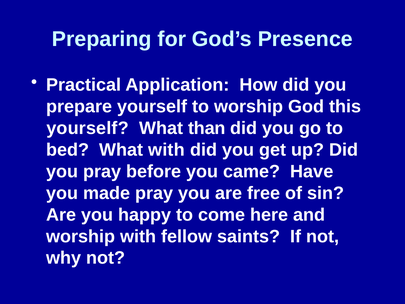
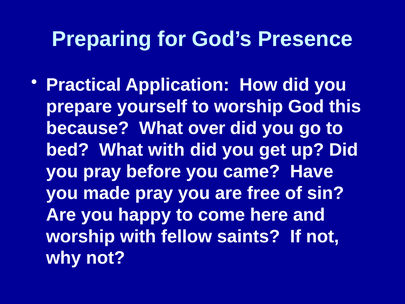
yourself: yourself -> because (88, 128)
than: than -> over (207, 128)
